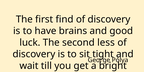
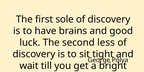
find: find -> sole (65, 19)
